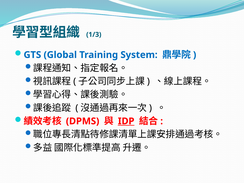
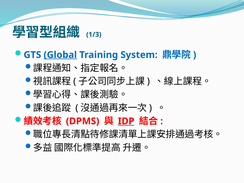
Global underline: none -> present (60, 55)
